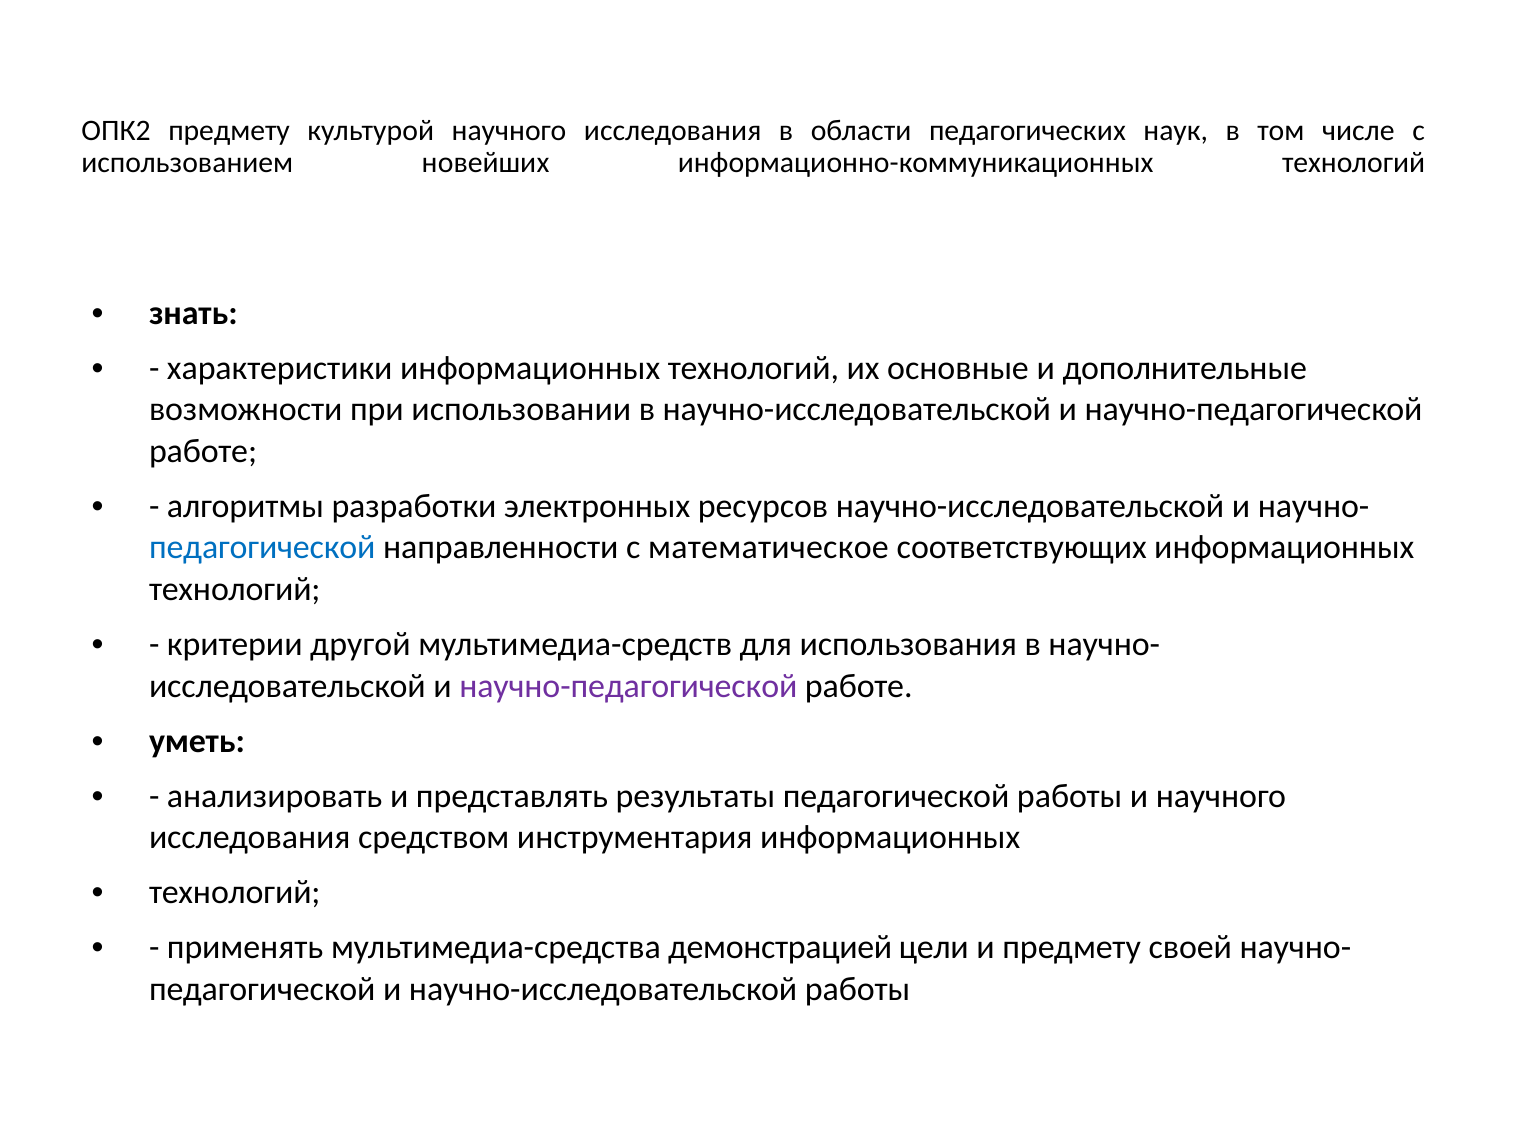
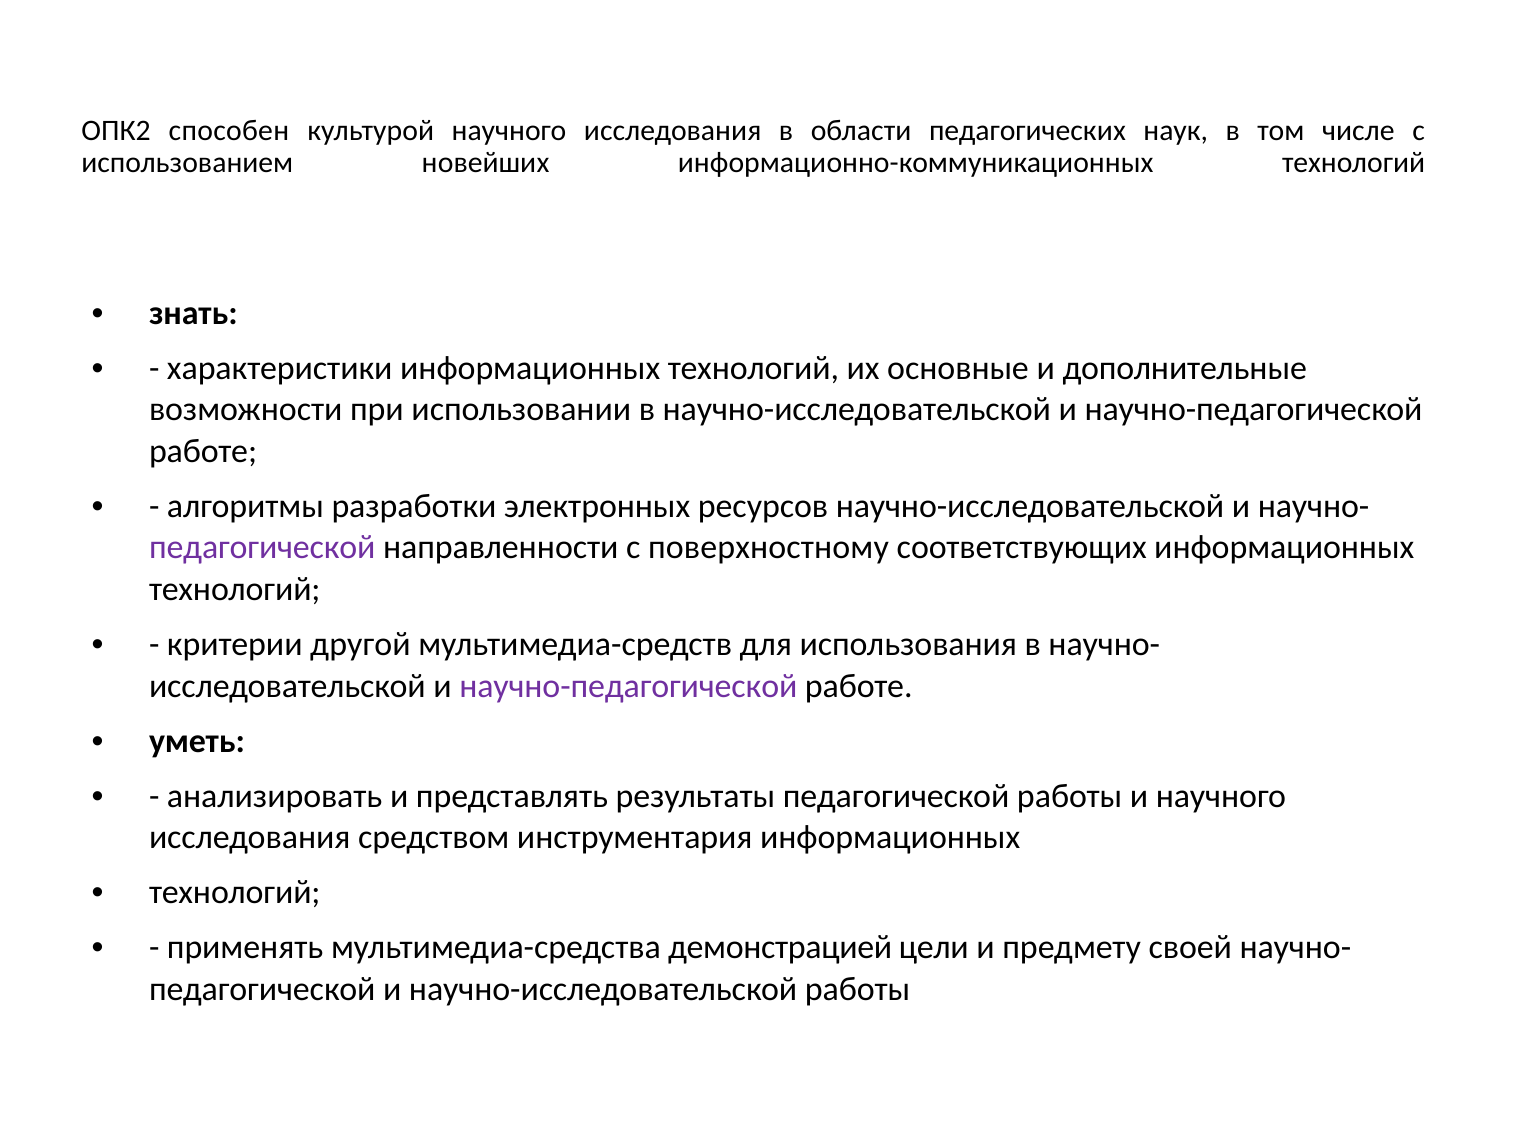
ОПК2 предмету: предмету -> способен (229, 130)
педагогической colour: blue -> purple (262, 548)
математическое: математическое -> поверхностному (768, 548)
